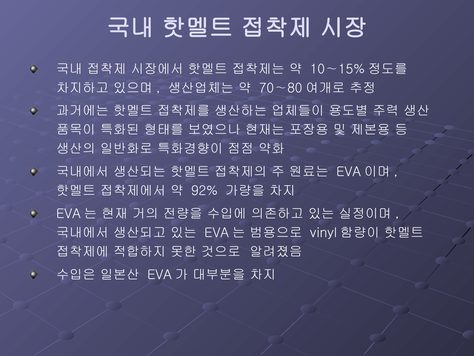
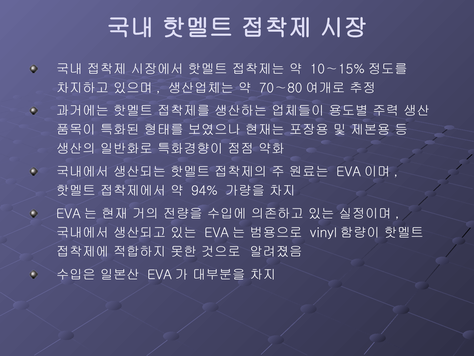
92%: 92% -> 94% (204, 191)
